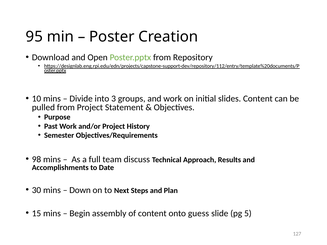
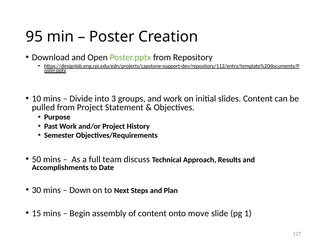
98: 98 -> 50 (36, 159)
guess: guess -> move (199, 214)
5: 5 -> 1 (248, 214)
